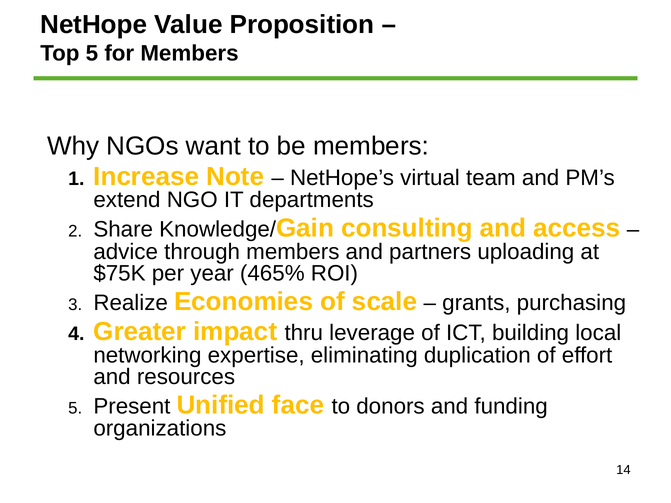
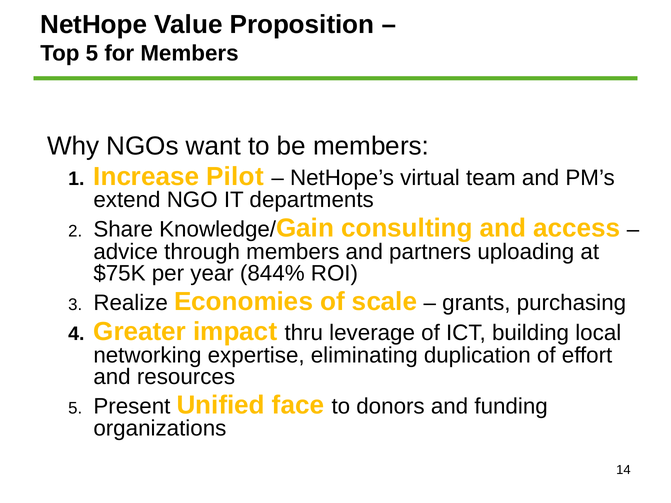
Note: Note -> Pilot (235, 177)
465%: 465% -> 844% (272, 273)
